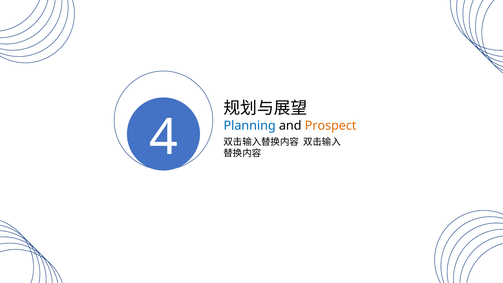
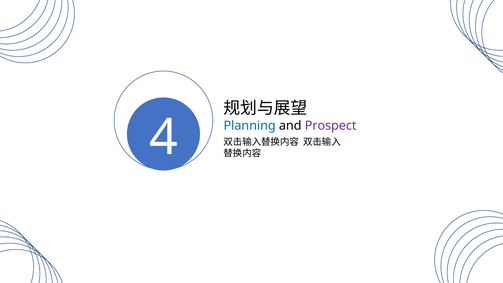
Prospect colour: orange -> purple (331, 126)
